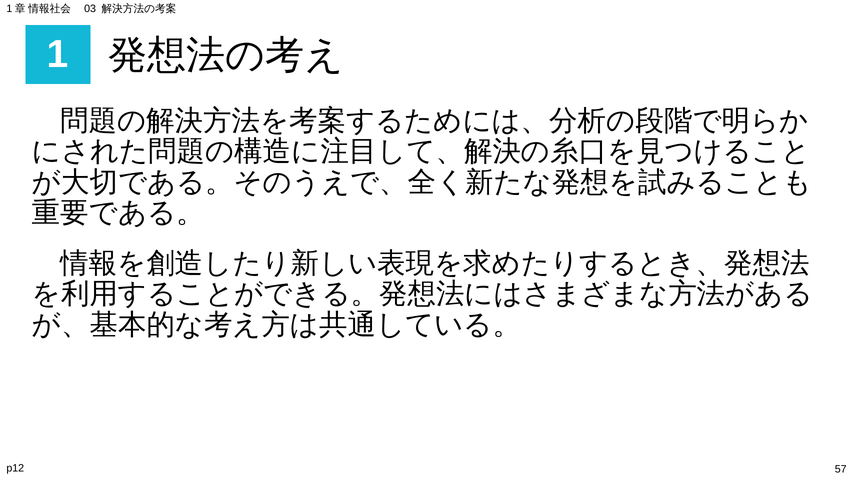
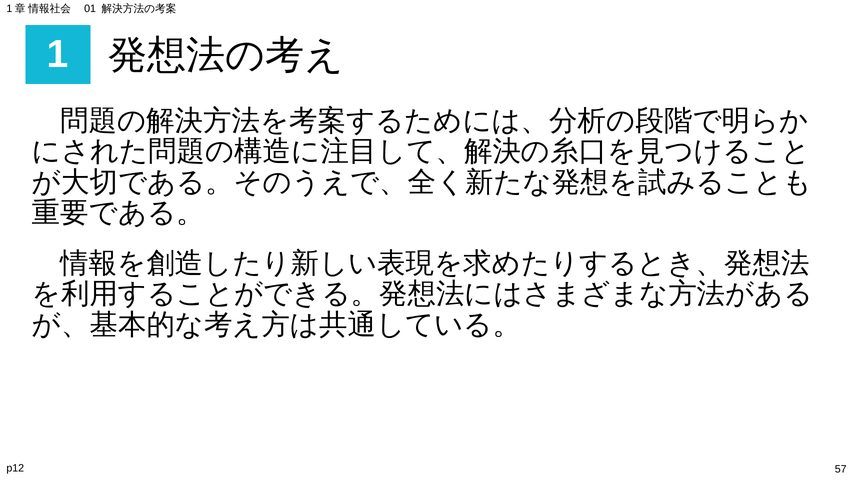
03: 03 -> 01 (90, 9)
